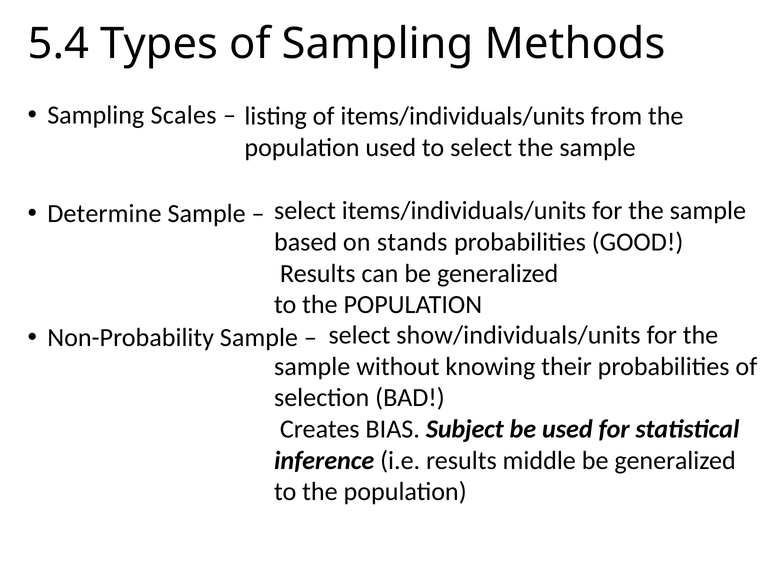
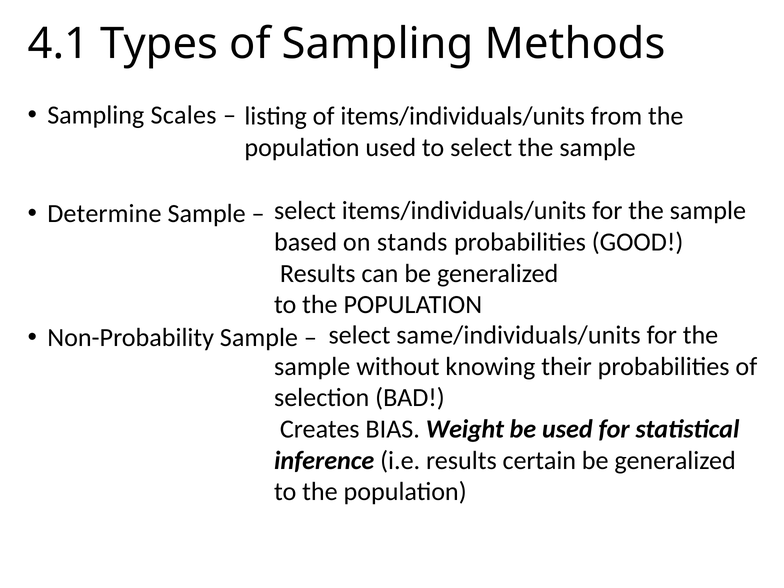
5.4: 5.4 -> 4.1 (58, 44)
show/individuals/units: show/individuals/units -> same/individuals/units (518, 335)
Subject: Subject -> Weight (465, 429)
middle: middle -> certain (539, 461)
